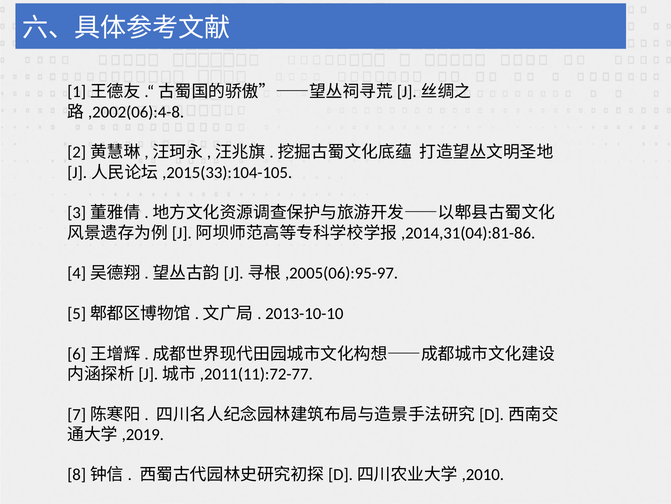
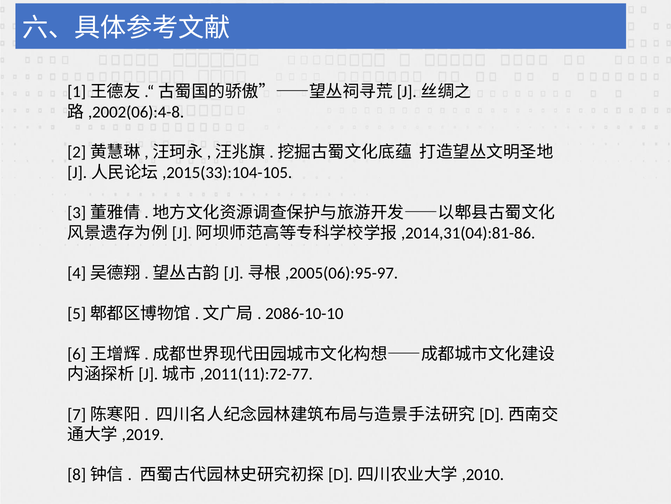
2013-10-10: 2013-10-10 -> 2086-10-10 (304, 313)
